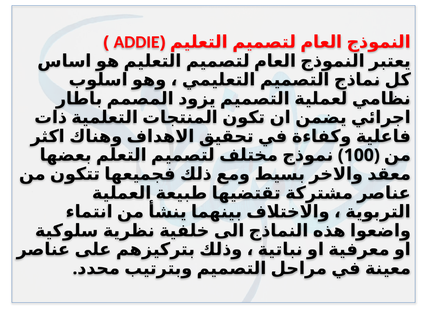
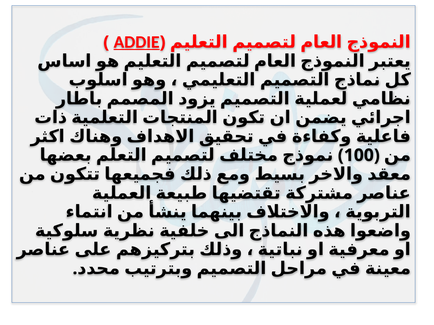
ADDIE underline: none -> present (137, 42)
